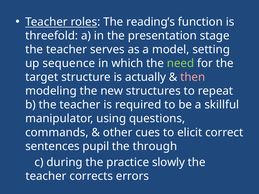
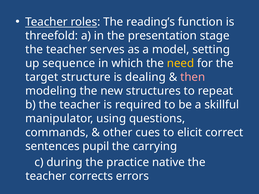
need colour: light green -> yellow (181, 63)
actually: actually -> dealing (145, 77)
through: through -> carrying (155, 146)
slowly: slowly -> native (168, 163)
